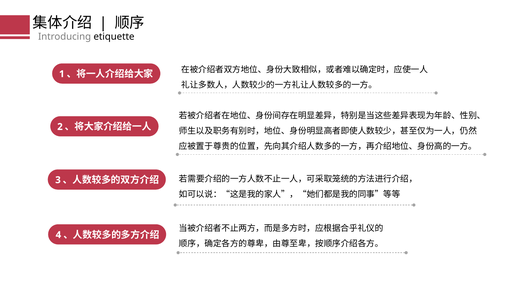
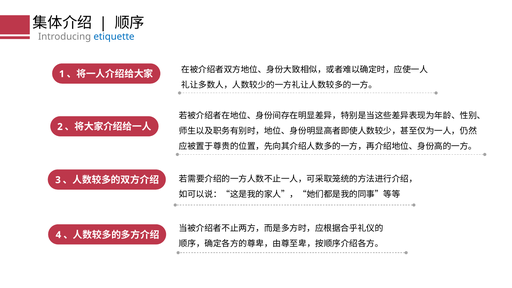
etiquette colour: black -> blue (114, 37)
